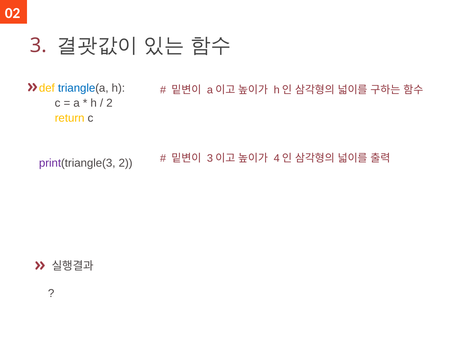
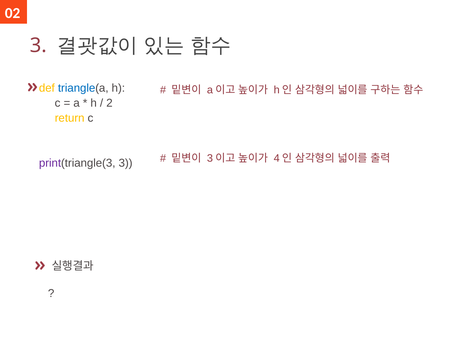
print(triangle(3 2: 2 -> 3 (126, 163)
